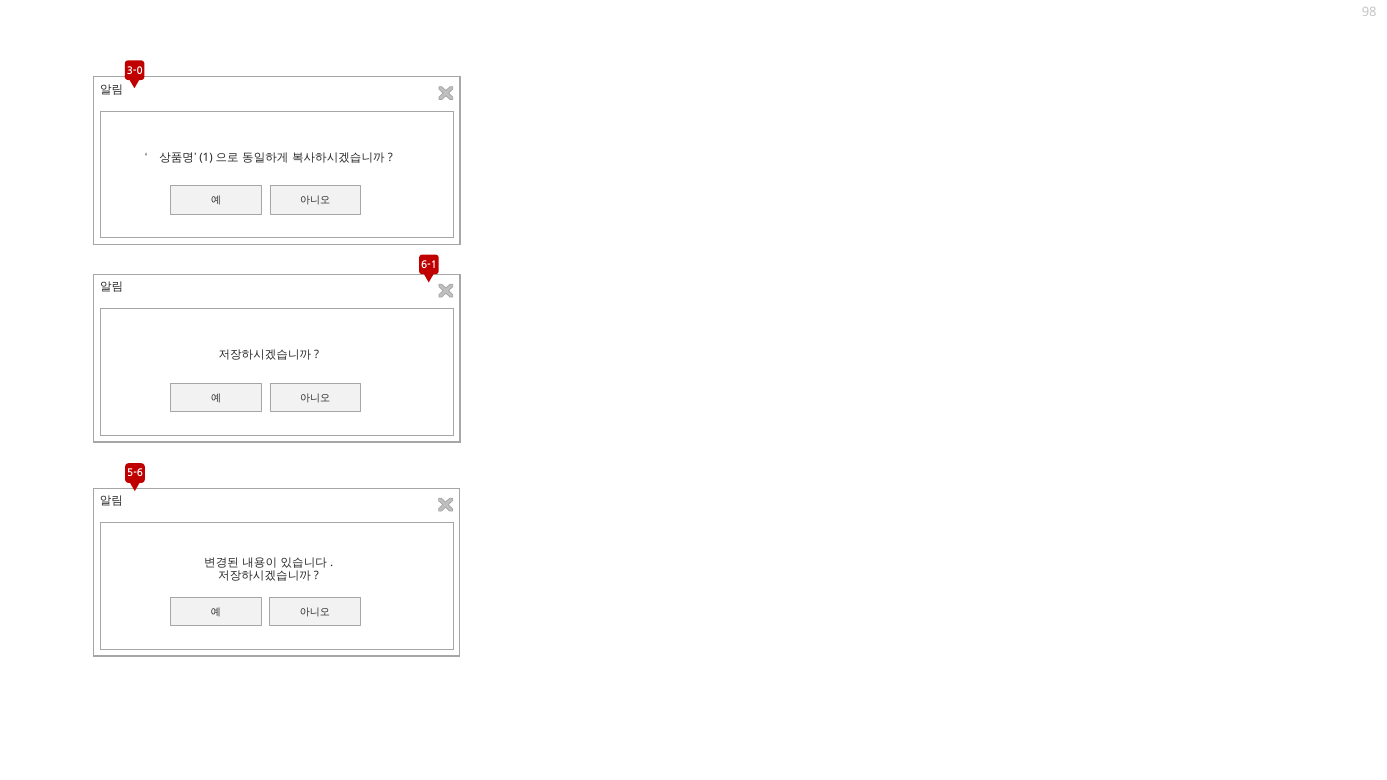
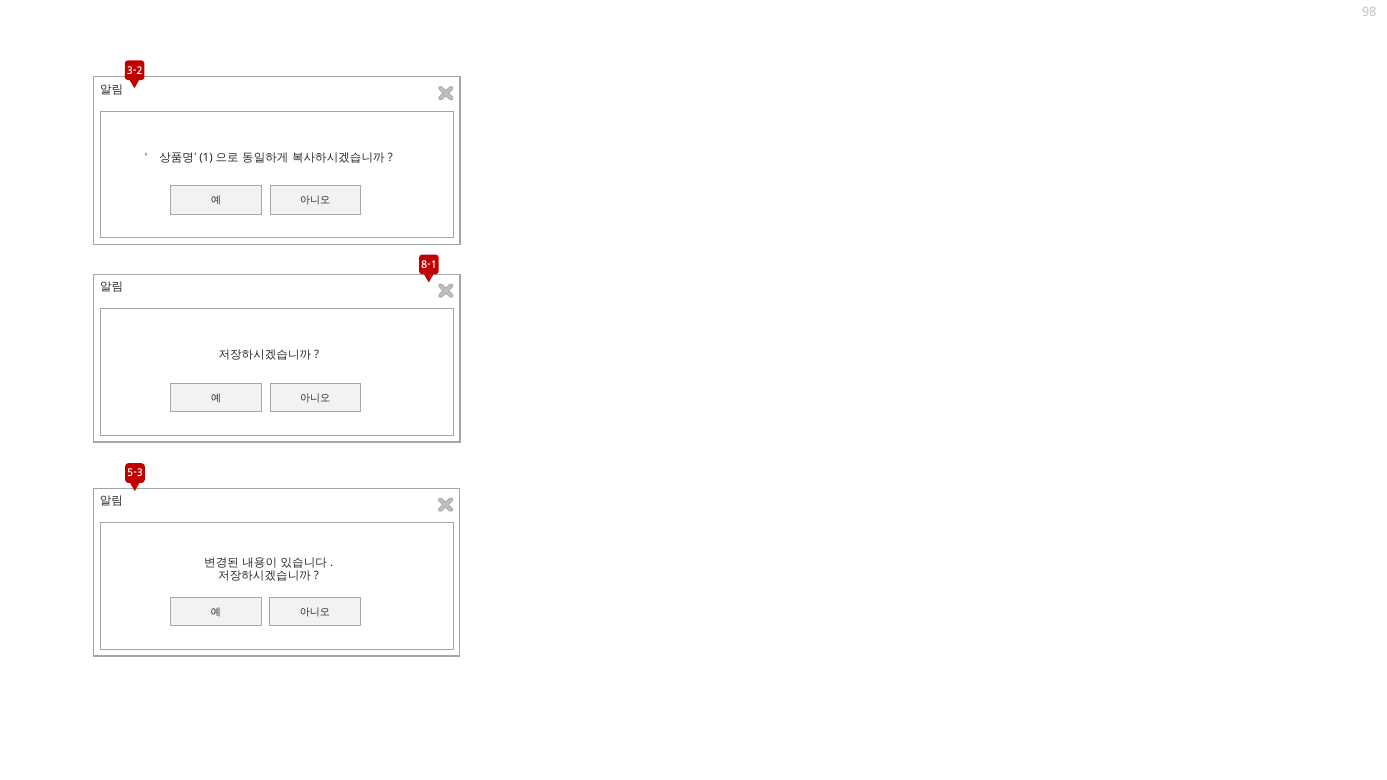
3-0: 3-0 -> 3-2 (135, 71)
6-1: 6-1 -> 8-1 (429, 265)
5-6: 5-6 -> 5-3 (135, 474)
